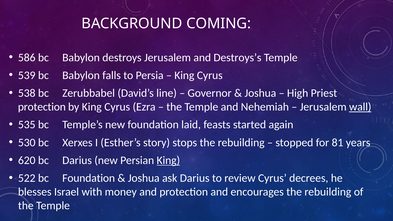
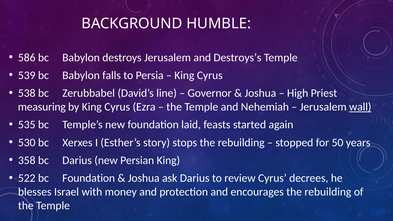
COMING: COMING -> HUMBLE (219, 23)
protection: protection -> measuring (42, 107)
81: 81 -> 50 (338, 143)
620: 620 -> 358 (27, 160)
King underline: present -> none (168, 160)
